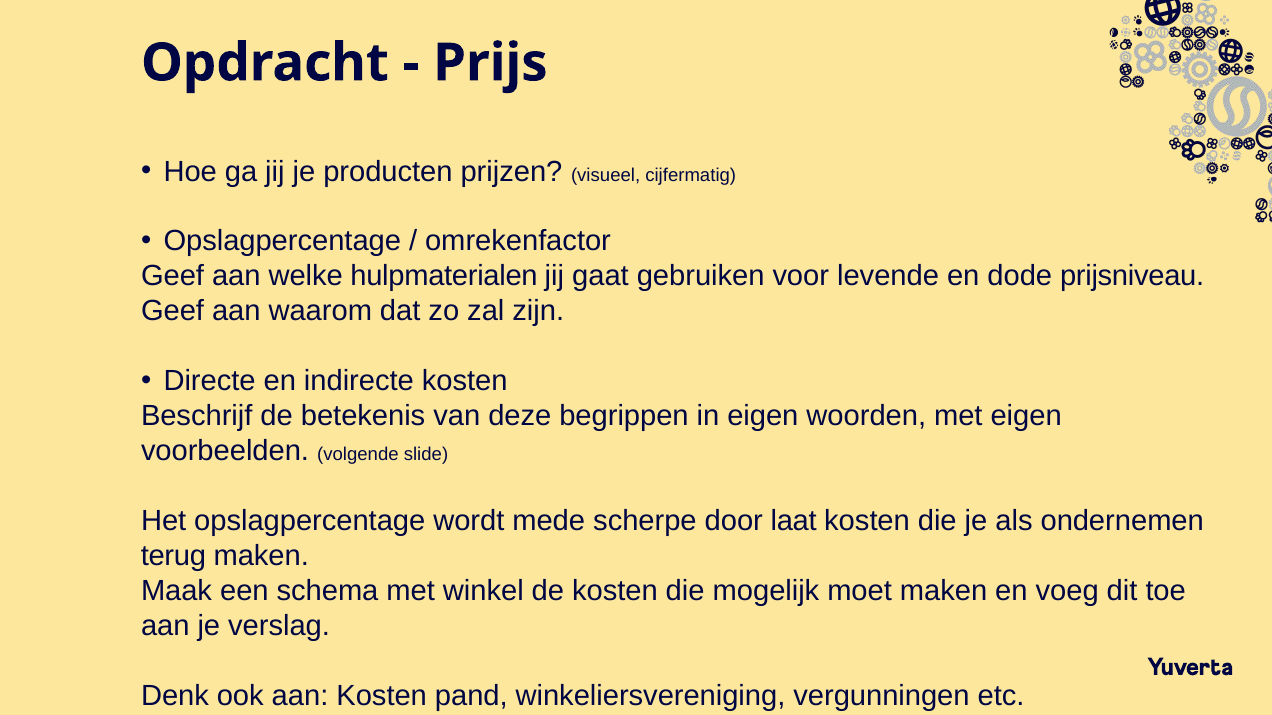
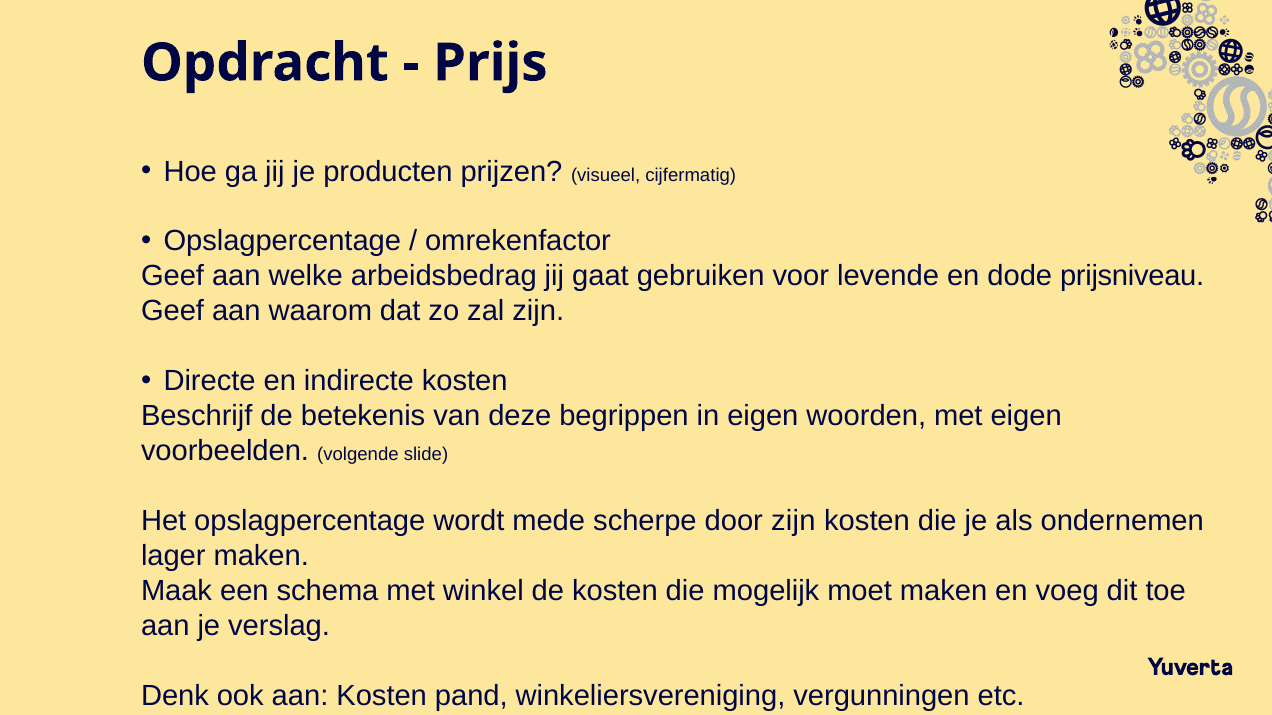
hulpmaterialen: hulpmaterialen -> arbeidsbedrag (444, 276)
door laat: laat -> zijn (793, 521)
terug: terug -> lager (173, 556)
